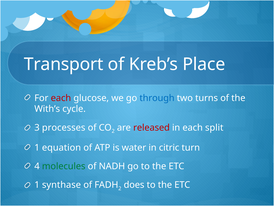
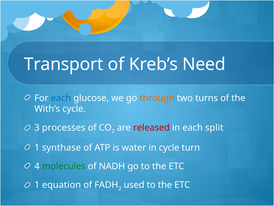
Place: Place -> Need (204, 64)
each colour: red -> blue (61, 98)
through colour: blue -> orange (157, 98)
equation: equation -> synthase (61, 147)
in citric: citric -> cycle (169, 147)
synthase: synthase -> equation (61, 185)
does: does -> used (134, 185)
